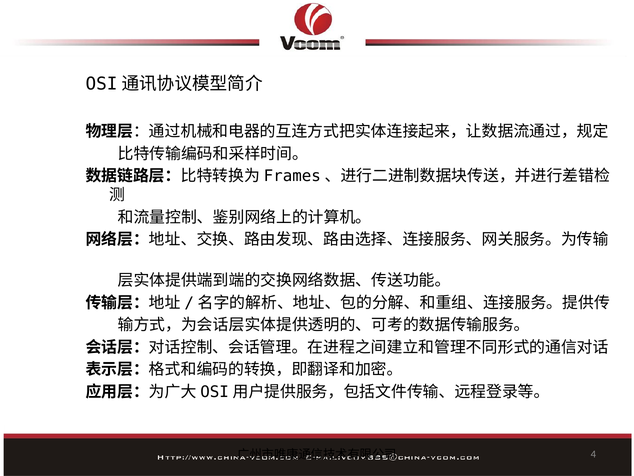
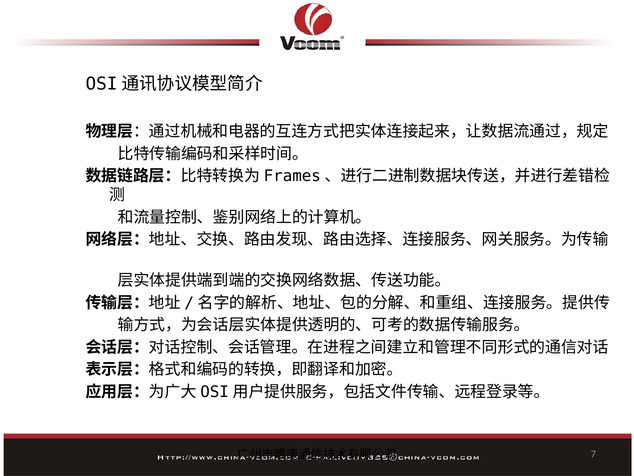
4: 4 -> 7 (593, 454)
